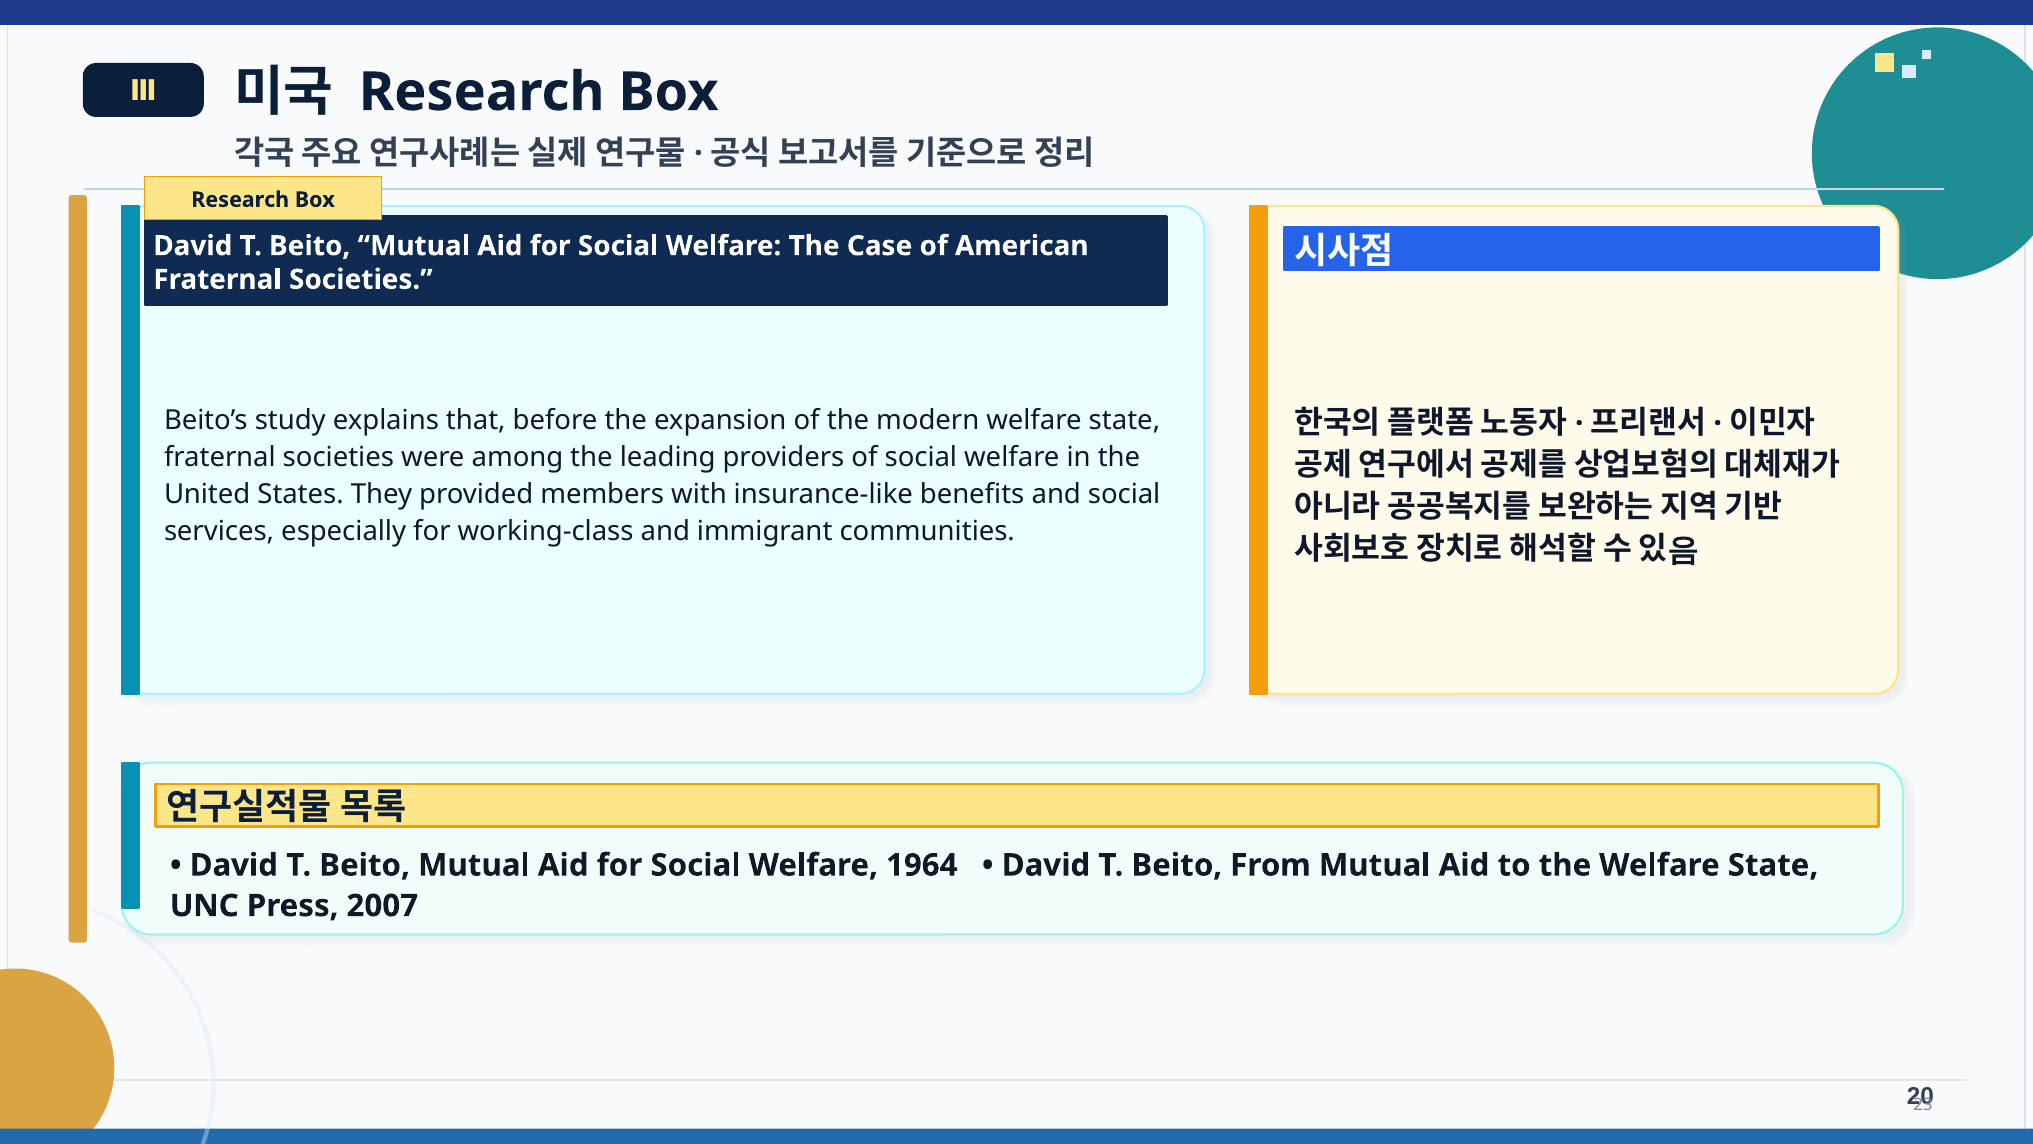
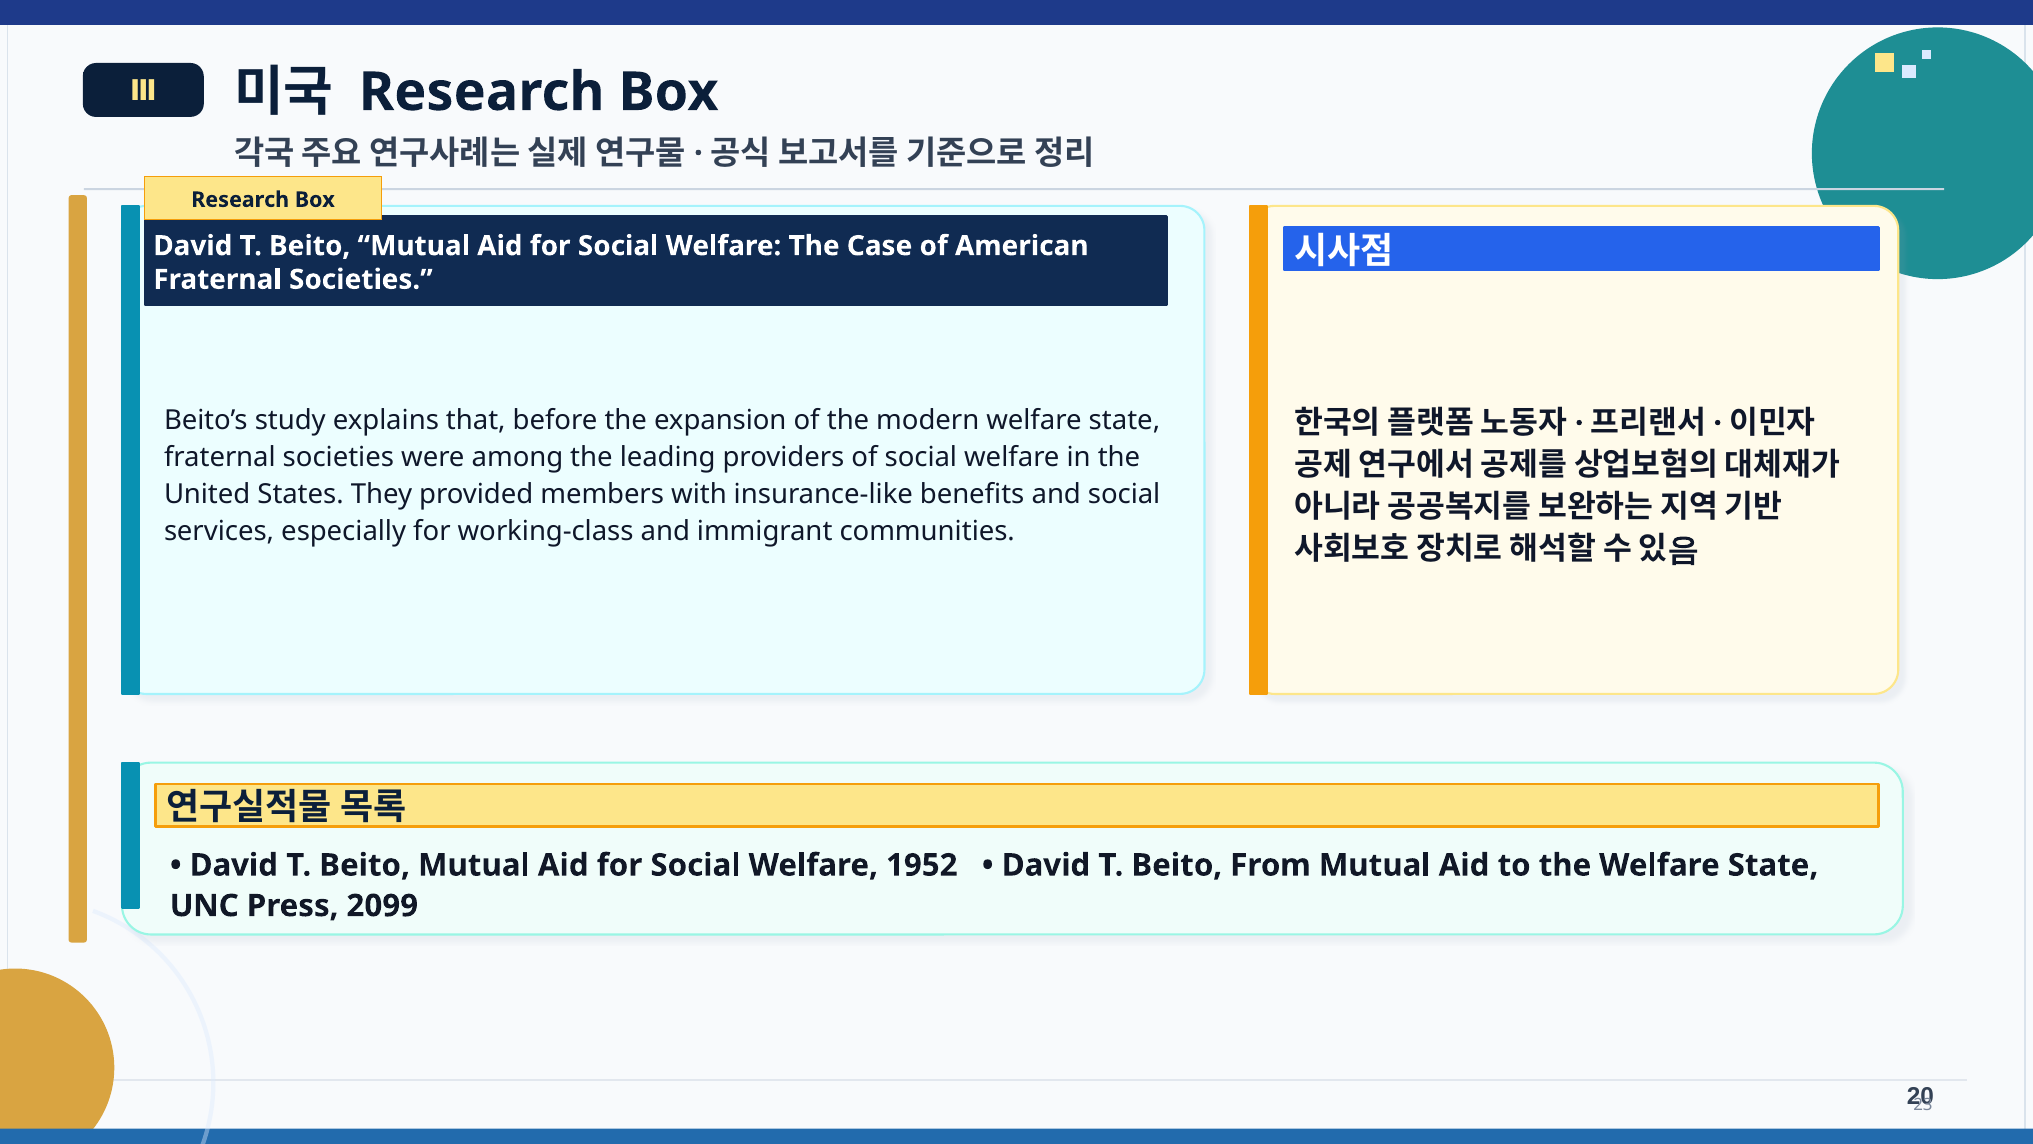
1964: 1964 -> 1952 (922, 865)
2007: 2007 -> 2099 (382, 906)
